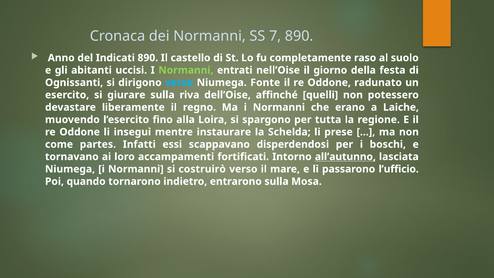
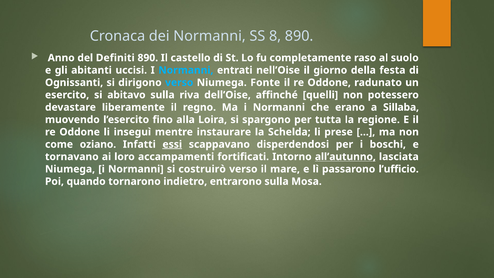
7: 7 -> 8 (275, 36)
Indicati: Indicati -> Definiti (115, 58)
Normanni colour: light green -> light blue (186, 70)
giurare: giurare -> abitavo (126, 95)
Laiche: Laiche -> Sillaba (401, 107)
partes: partes -> oziano (98, 144)
essi underline: none -> present (172, 144)
